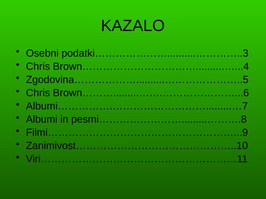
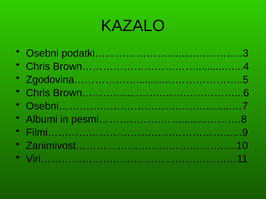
Albumi…………….……………………….........…7: Albumi…………….……………………….........…7 -> Osebni…………….……………………….........…7 (137, 106)
